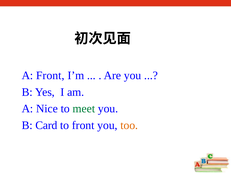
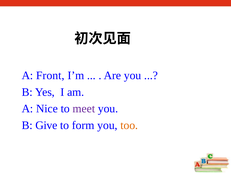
meet colour: green -> purple (84, 109)
Card: Card -> Give (46, 125)
to front: front -> form (83, 125)
